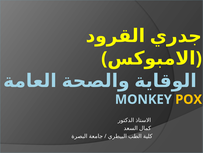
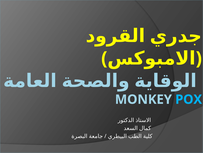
POX colour: yellow -> light blue (189, 99)
